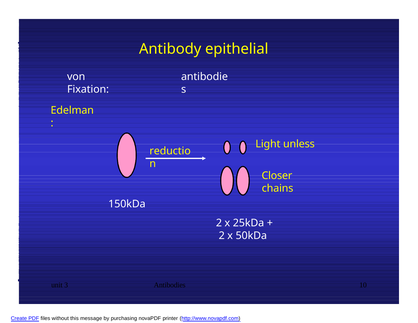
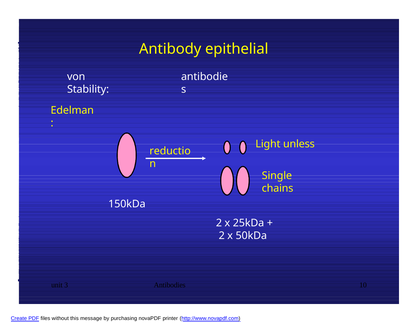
Fixation: Fixation -> Stability (88, 89)
Closer: Closer -> Single (277, 176)
